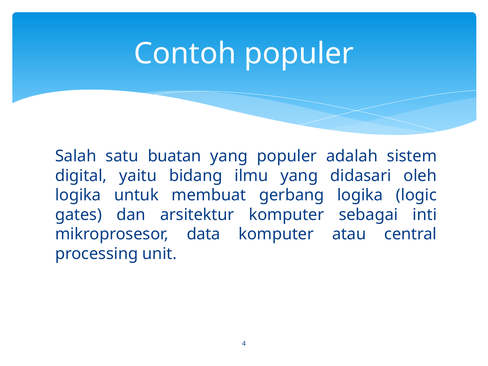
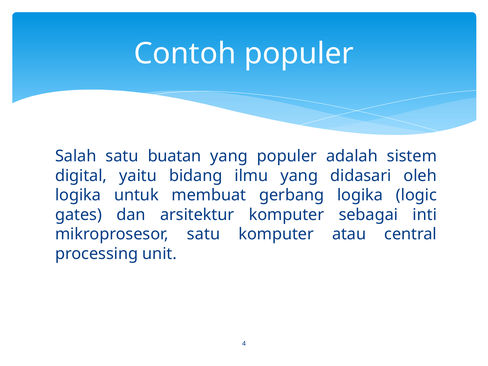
mikroprosesor data: data -> satu (203, 234)
